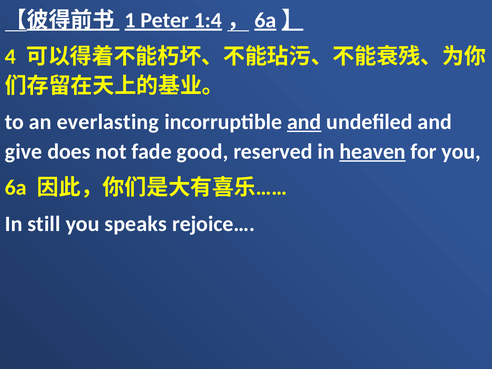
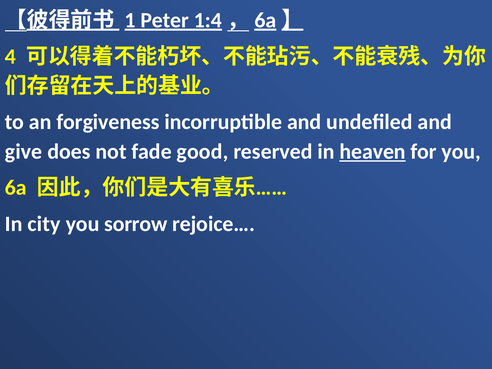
everlasting: everlasting -> forgiveness (108, 122)
and underline: present -> none (304, 122)
still: still -> city (44, 224)
speaks: speaks -> sorrow (136, 224)
